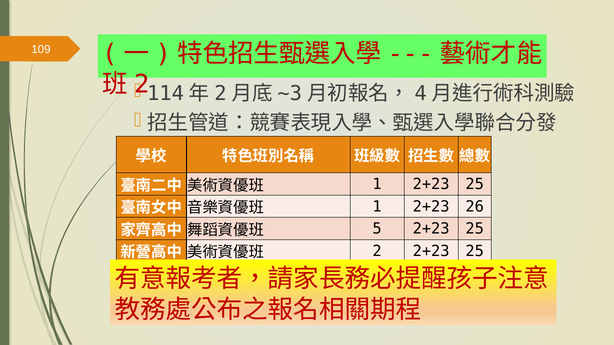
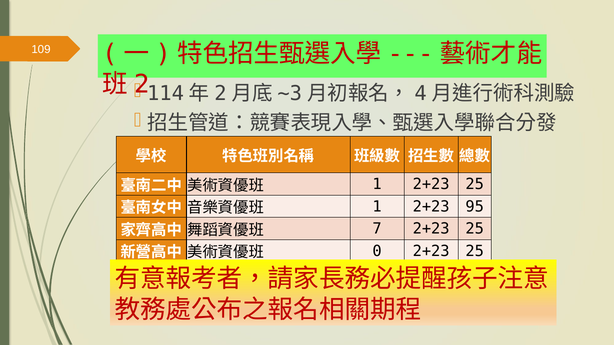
26: 26 -> 95 (475, 207)
5: 5 -> 7 (377, 229)
2: 2 -> 0 (377, 251)
